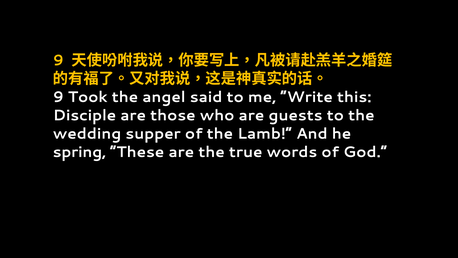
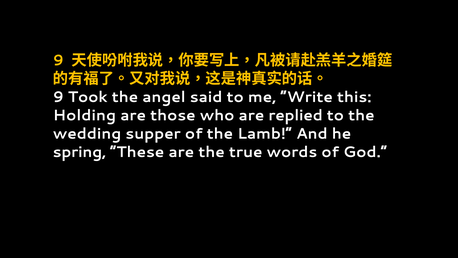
Disciple: Disciple -> Holding (84, 115)
guests: guests -> replied (296, 115)
